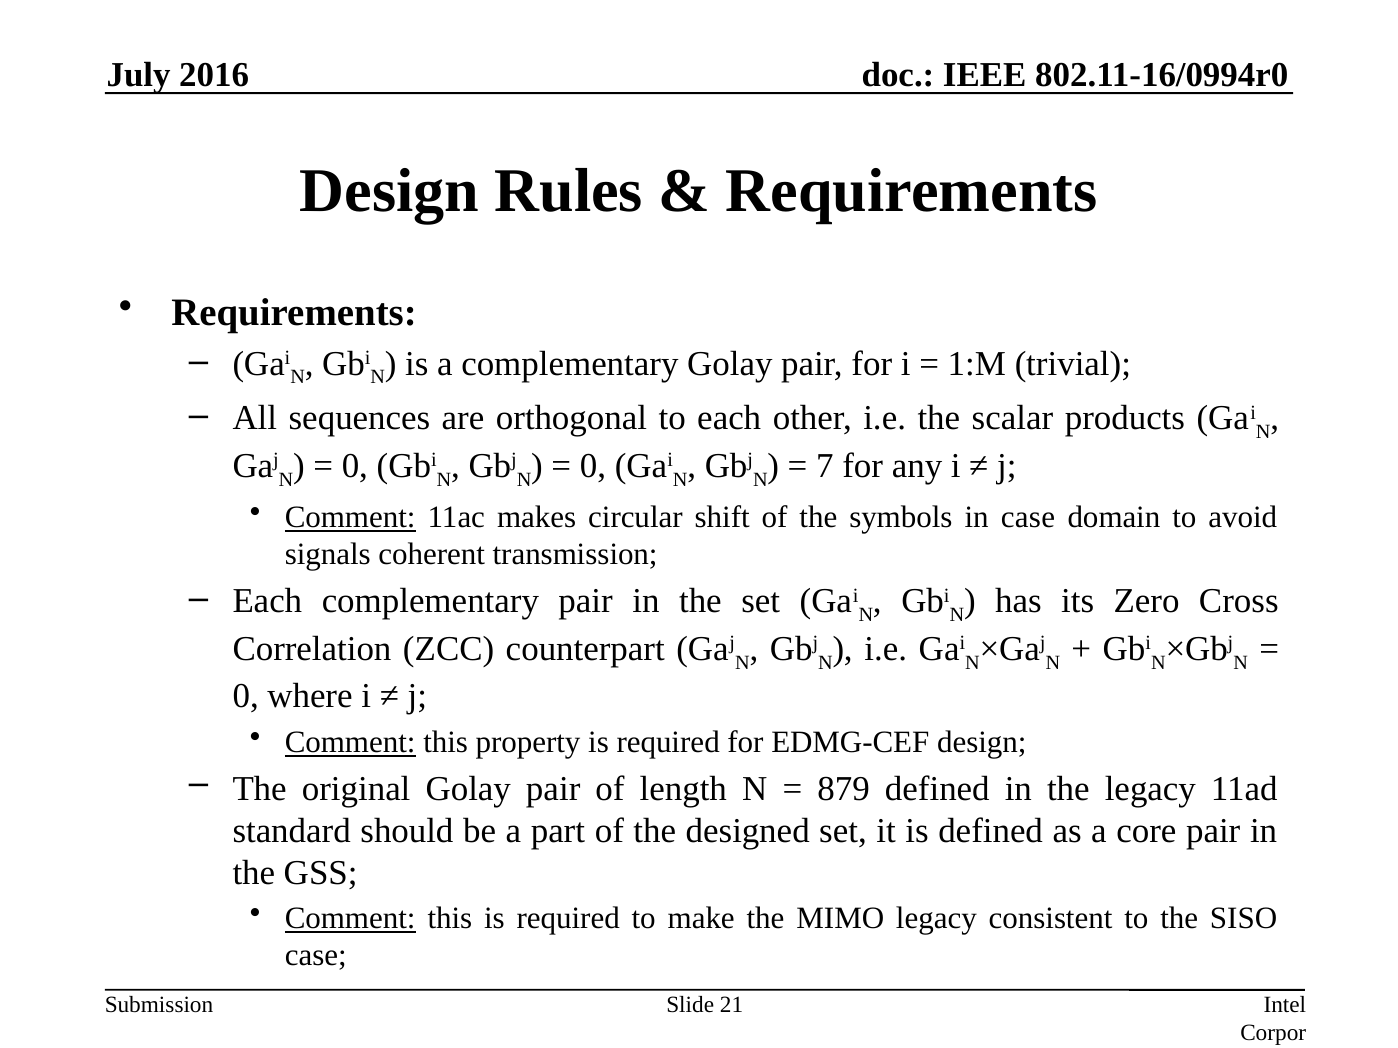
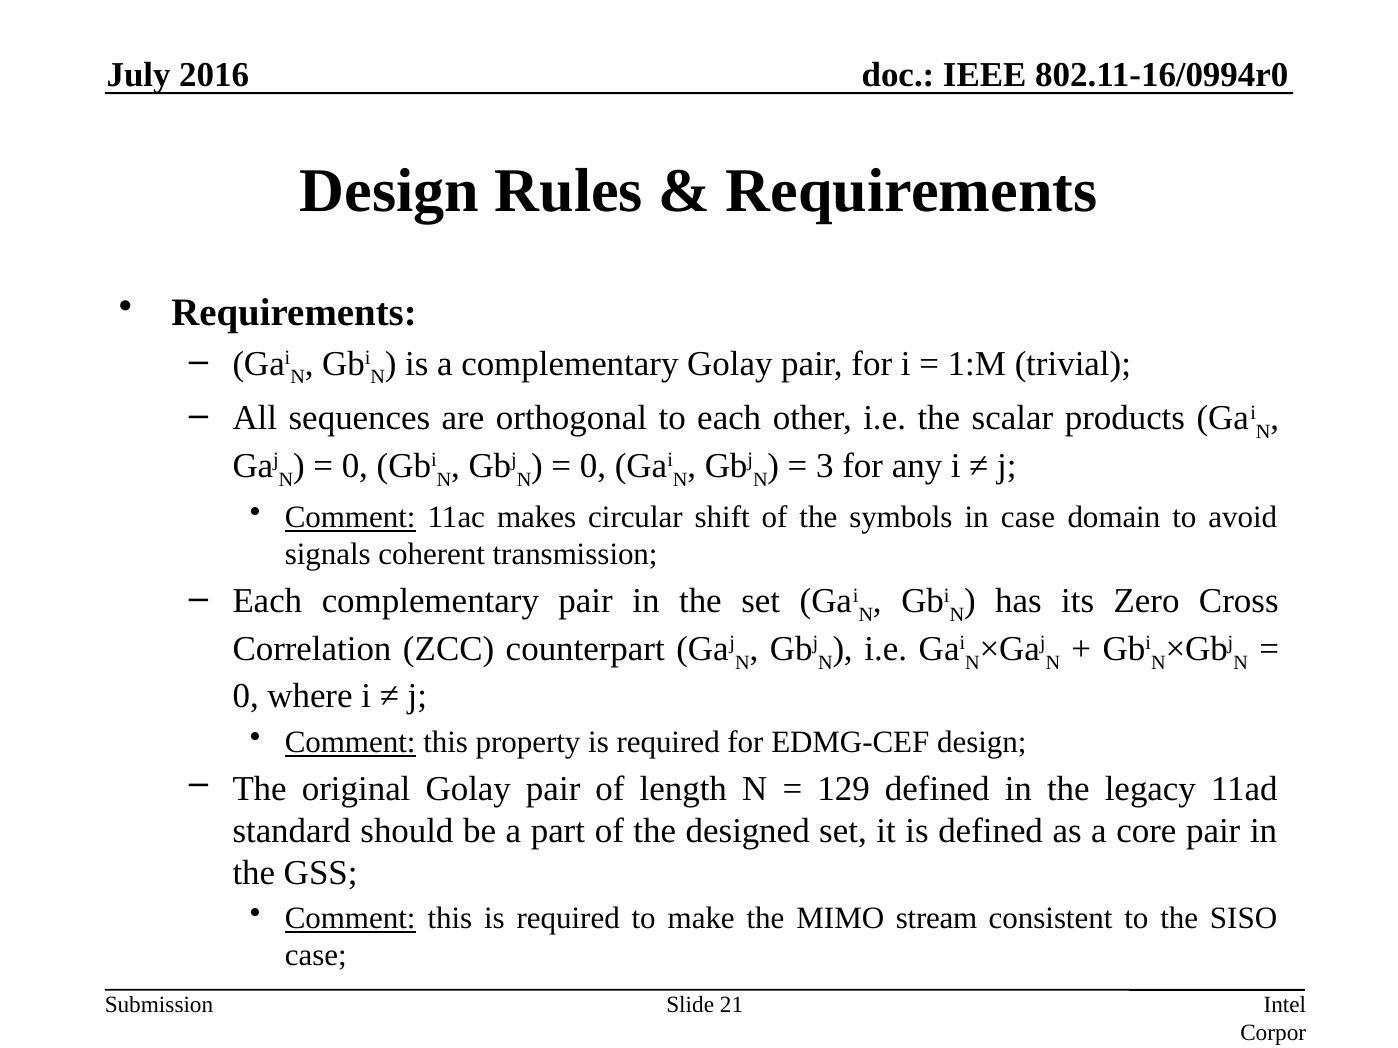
7: 7 -> 3 (825, 466)
879: 879 -> 129 (844, 789)
MIMO legacy: legacy -> stream (937, 919)
